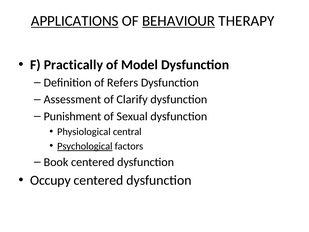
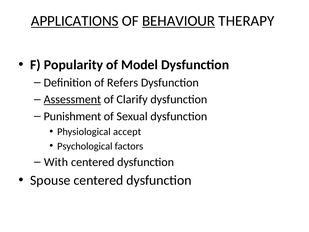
Practically: Practically -> Popularity (73, 65)
Assessment underline: none -> present (72, 99)
central: central -> accept (127, 132)
Psychological underline: present -> none (85, 146)
Book: Book -> With (56, 162)
Occupy: Occupy -> Spouse (50, 180)
